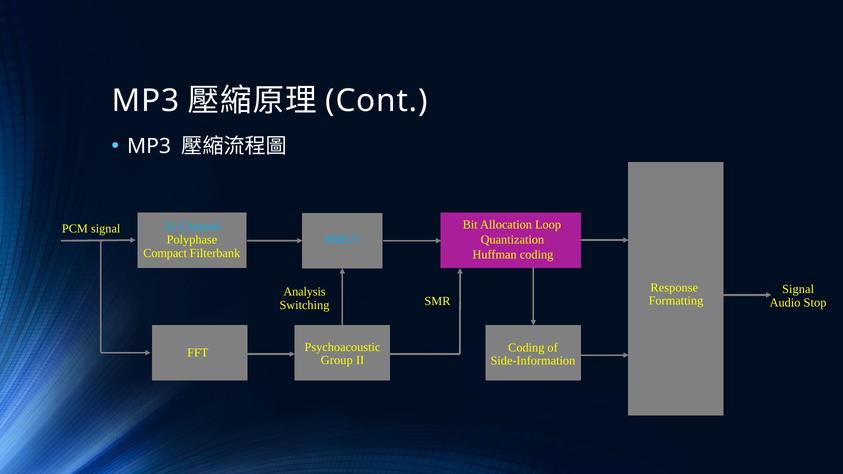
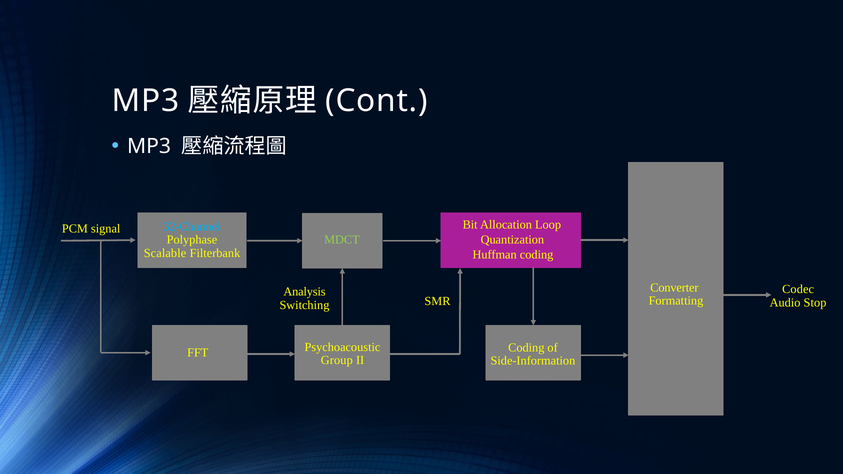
MDCT colour: light blue -> light green (342, 240)
Compact: Compact -> Scalable (165, 253)
Response: Response -> Converter (674, 288)
Signal: Signal -> Codec (798, 290)
